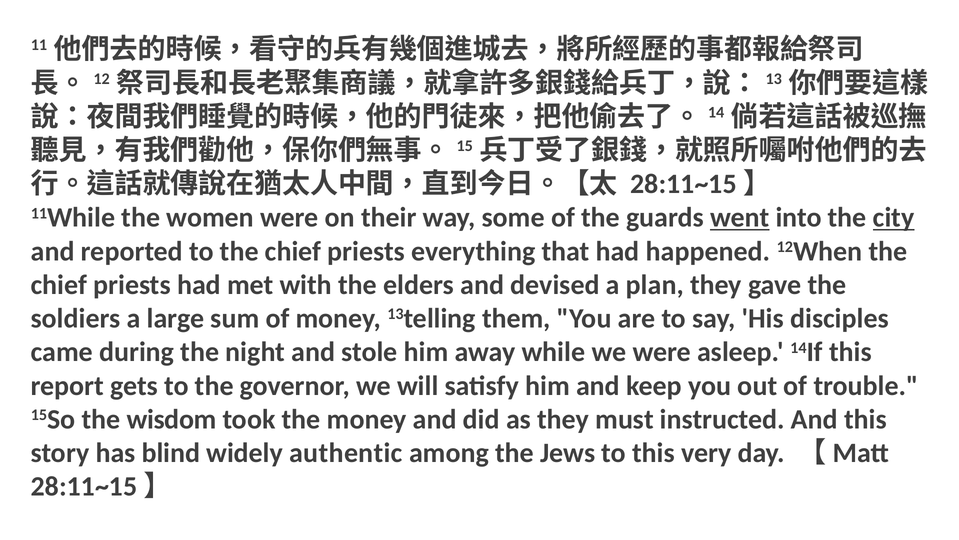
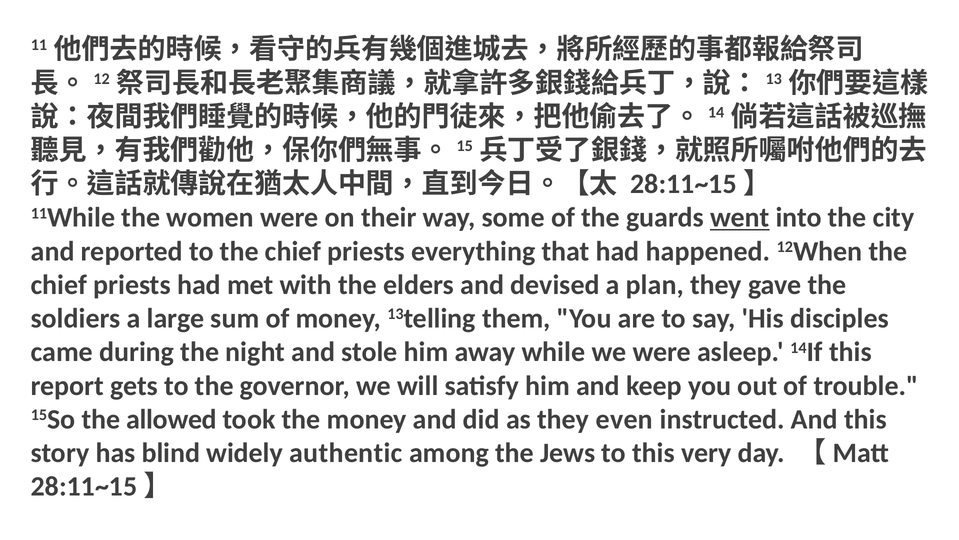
city underline: present -> none (894, 218)
wisdom: wisdom -> allowed (172, 419)
must: must -> even (624, 419)
